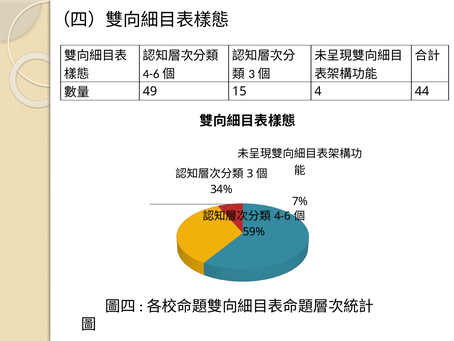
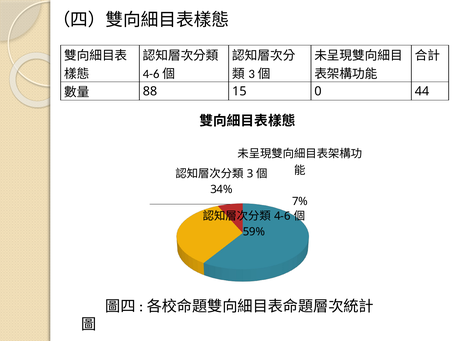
49: 49 -> 88 (150, 91)
4: 4 -> 0 (318, 91)
